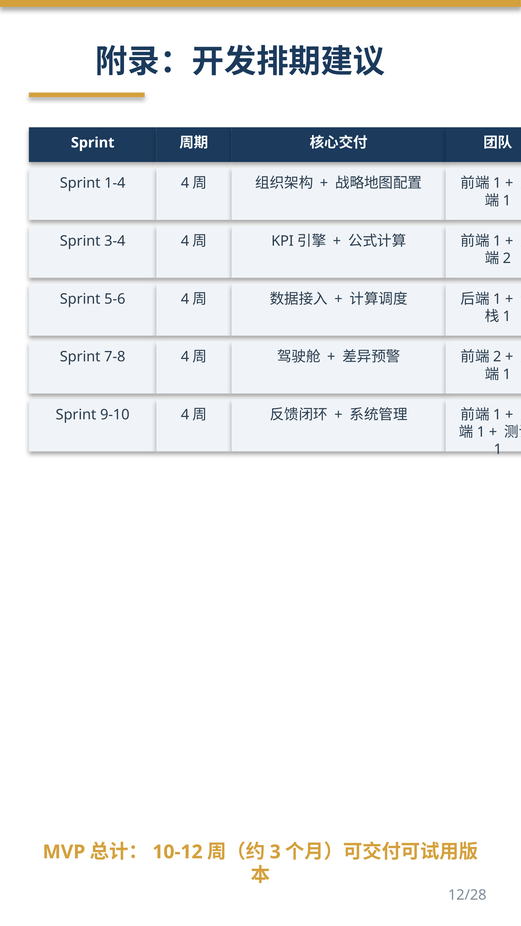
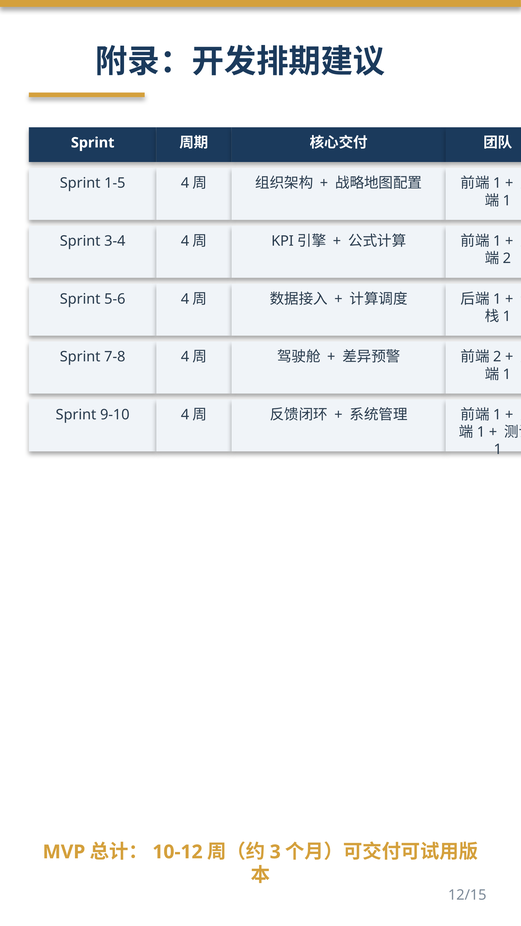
1-4: 1-4 -> 1-5 (115, 183)
12/28: 12/28 -> 12/15 (467, 895)
